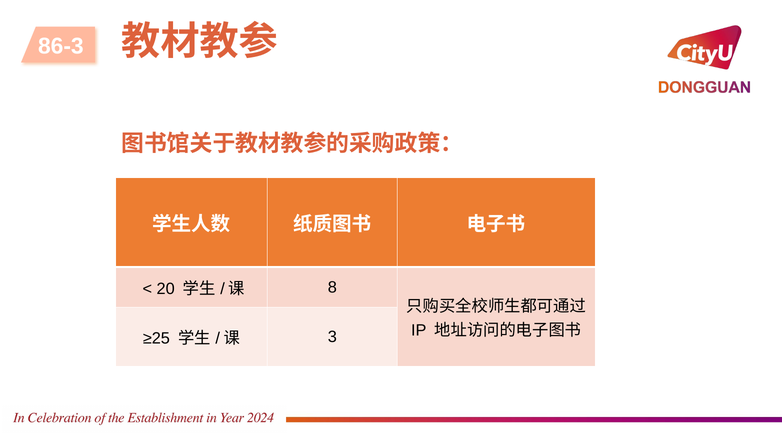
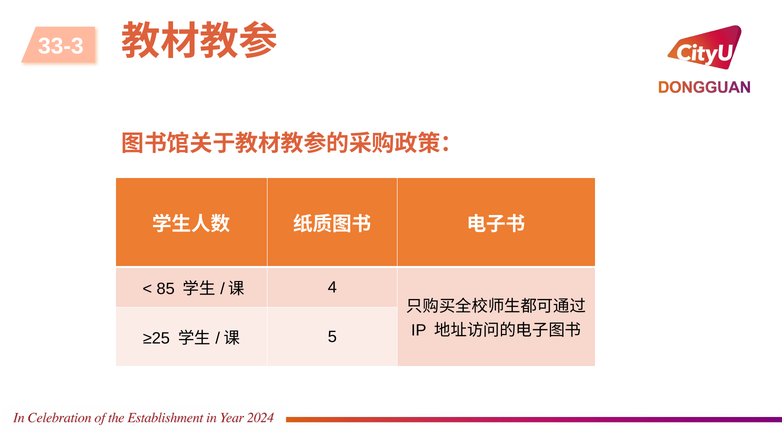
86-3: 86-3 -> 33-3 (61, 46)
20: 20 -> 85 (166, 289)
8: 8 -> 4 (332, 287)
3: 3 -> 5 (332, 337)
